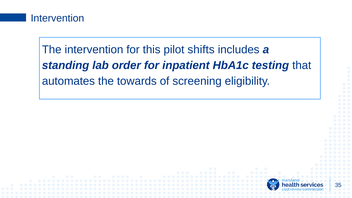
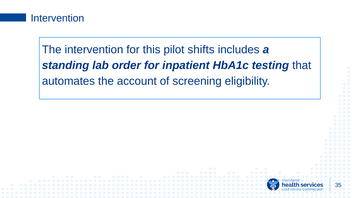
towards: towards -> account (137, 81)
